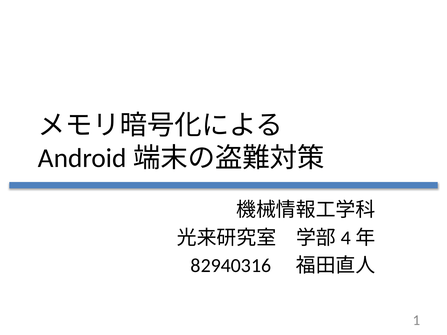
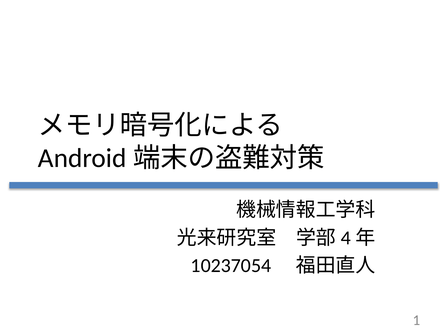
82940316: 82940316 -> 10237054 (231, 266)
